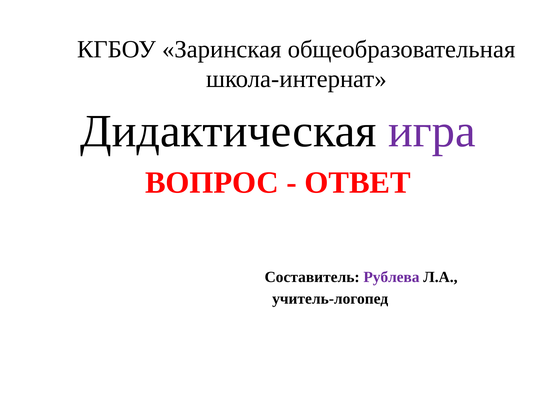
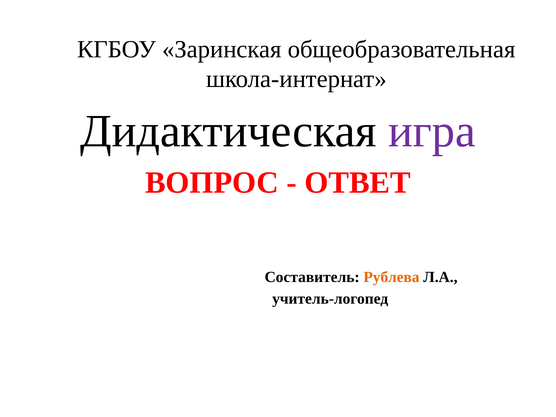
Рублева colour: purple -> orange (391, 277)
